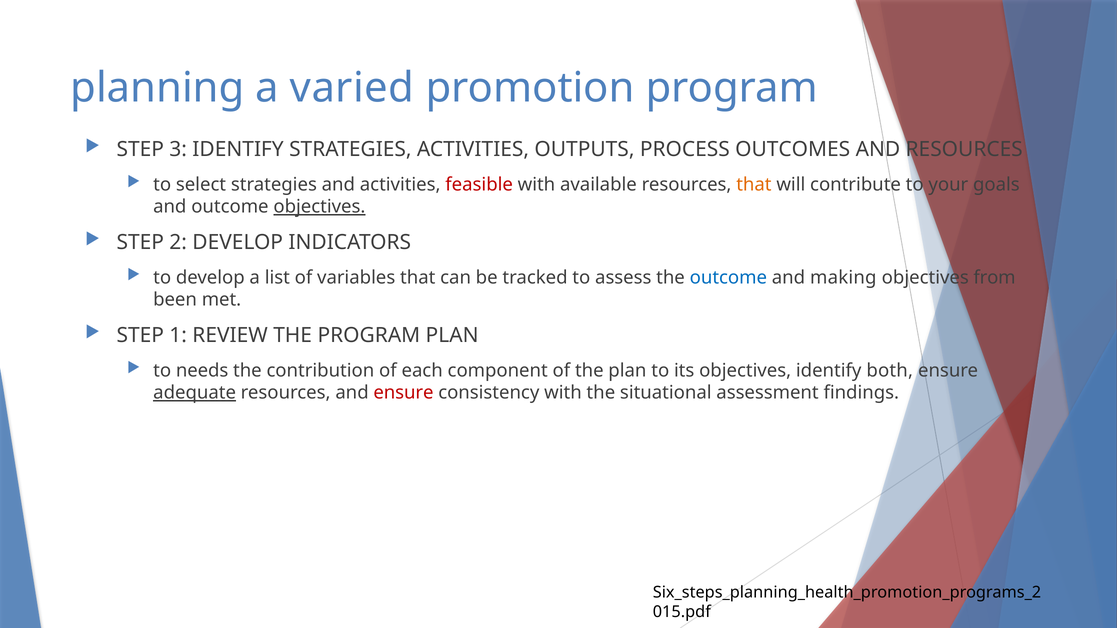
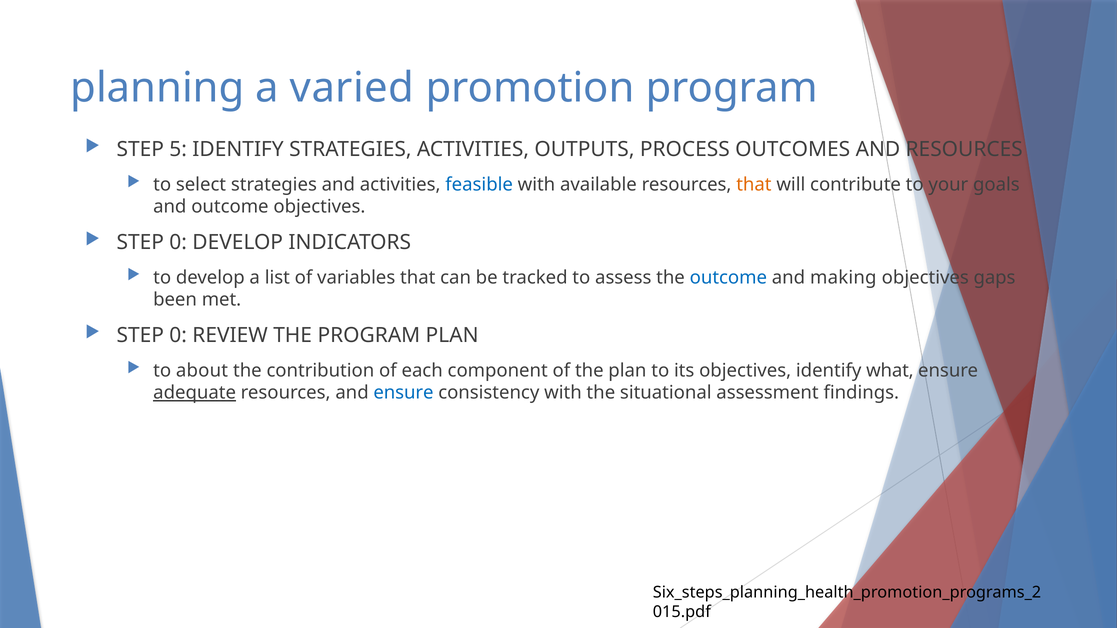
3: 3 -> 5 (178, 149)
feasible colour: red -> blue (479, 185)
objectives underline: present -> none (319, 207)
2: 2 -> 0 (178, 242)
from: from -> gaps (995, 278)
1: 1 -> 0 (178, 335)
needs: needs -> about (202, 371)
both: both -> what (890, 371)
ensure colour: red -> blue (403, 393)
